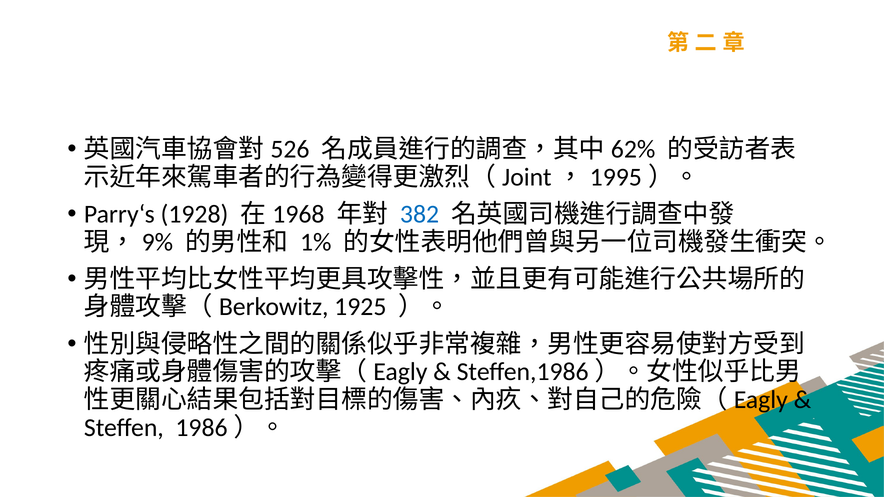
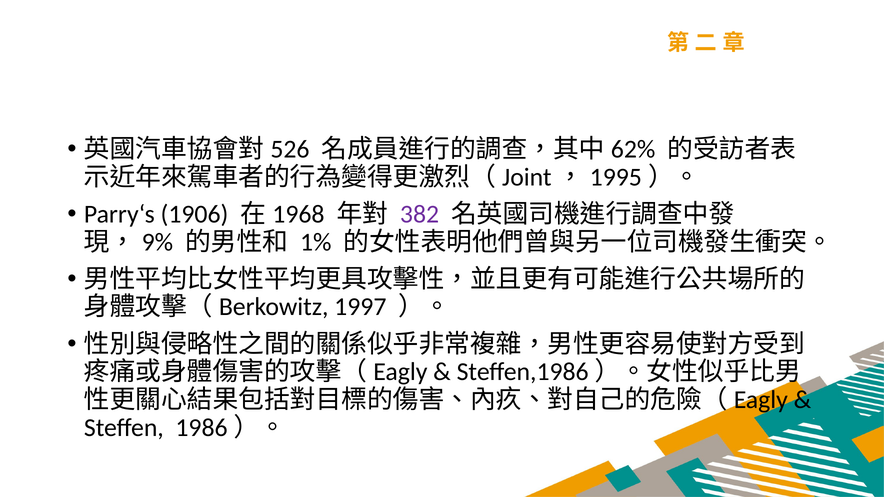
1928: 1928 -> 1906 (194, 214)
382 colour: blue -> purple (420, 214)
1925: 1925 -> 1997 (360, 307)
